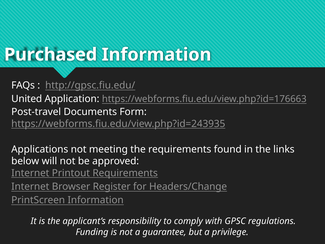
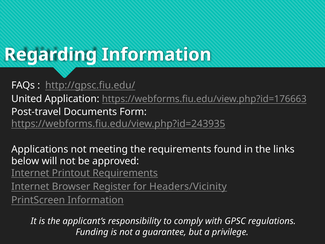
Purchased: Purchased -> Regarding (51, 55)
Headers/Change: Headers/Change -> Headers/Vicinity (188, 186)
